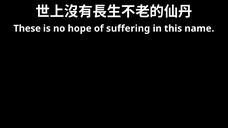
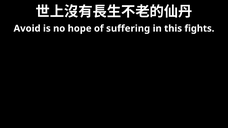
These: These -> Avoid (27, 29)
name: name -> fights (199, 29)
